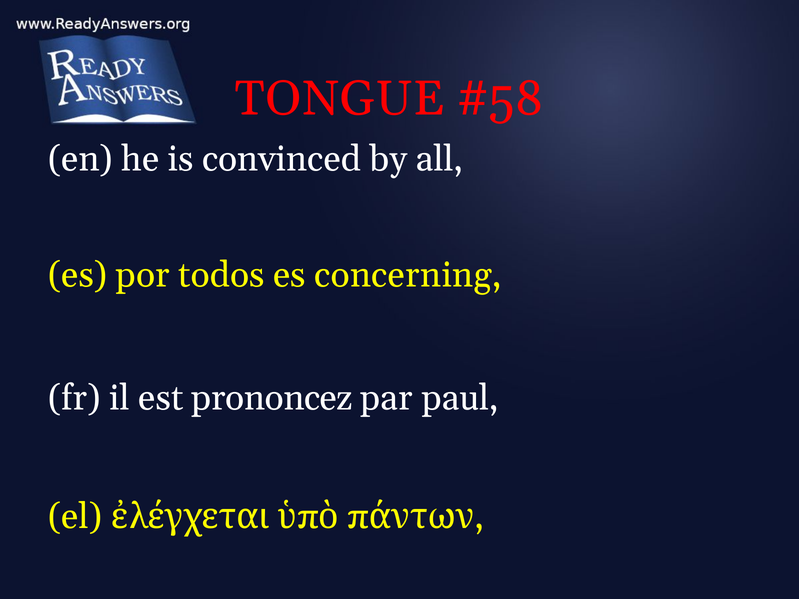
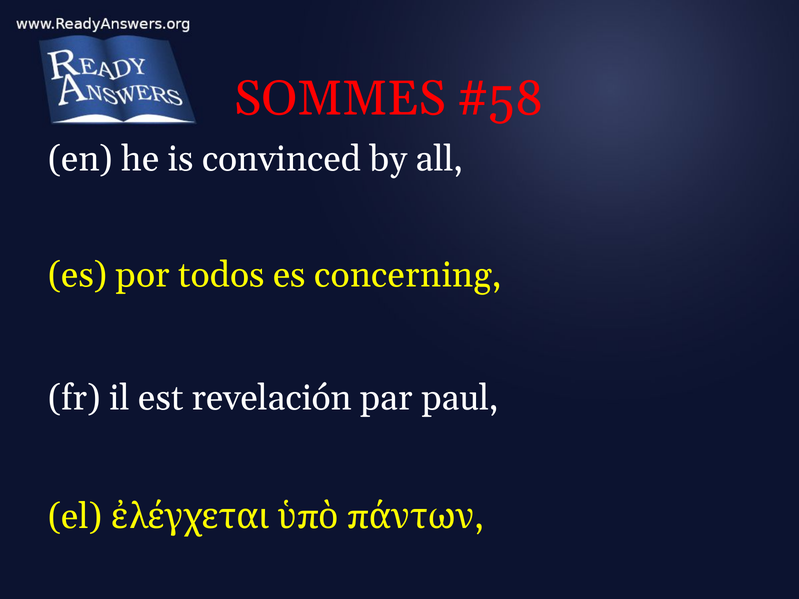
TONGUE: TONGUE -> SOMMES (340, 99)
prononcez: prononcez -> revelación (272, 398)
